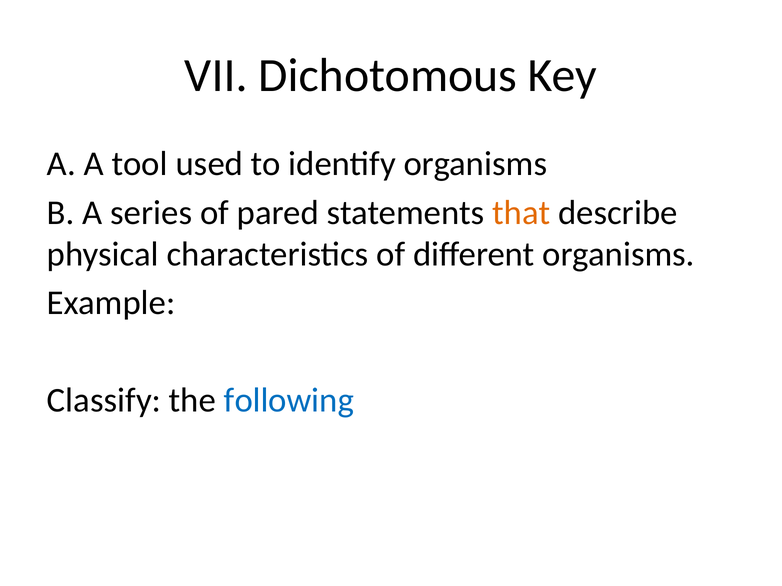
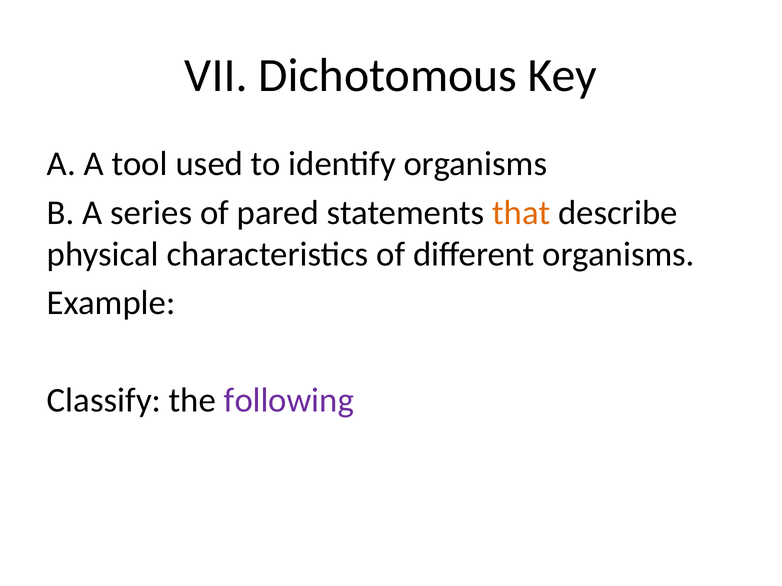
following colour: blue -> purple (289, 400)
